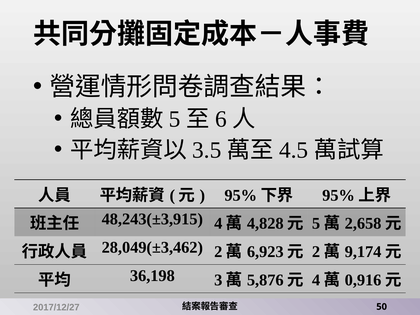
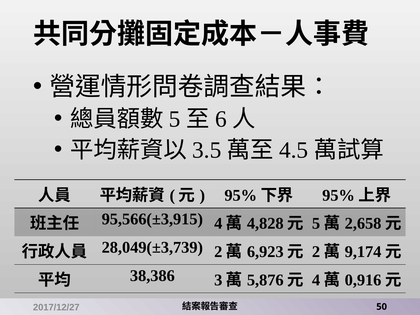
48,243(±3,915: 48,243(±3,915 -> 95,566(±3,915 (152, 219)
28,049(±3,462: 28,049(±3,462 -> 28,049(±3,739 (152, 248)
36,198: 36,198 -> 38,386 (152, 276)
